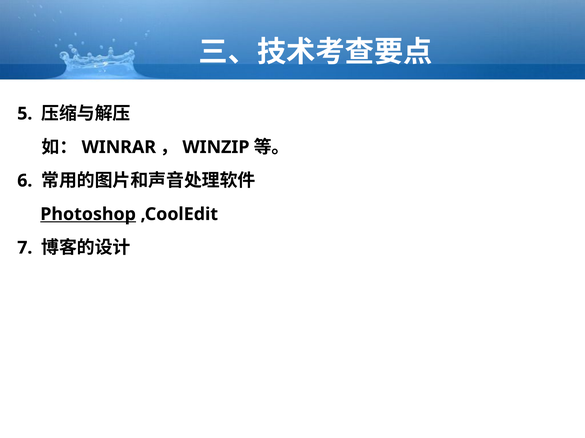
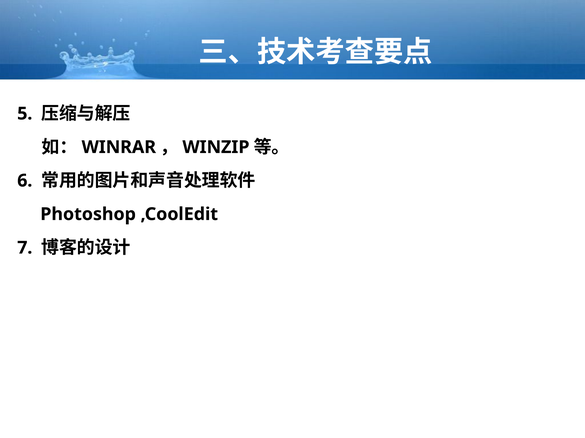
Photoshop underline: present -> none (88, 215)
